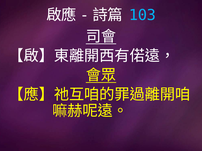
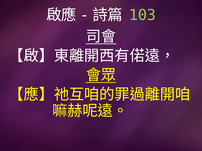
103 colour: light blue -> light green (142, 15)
